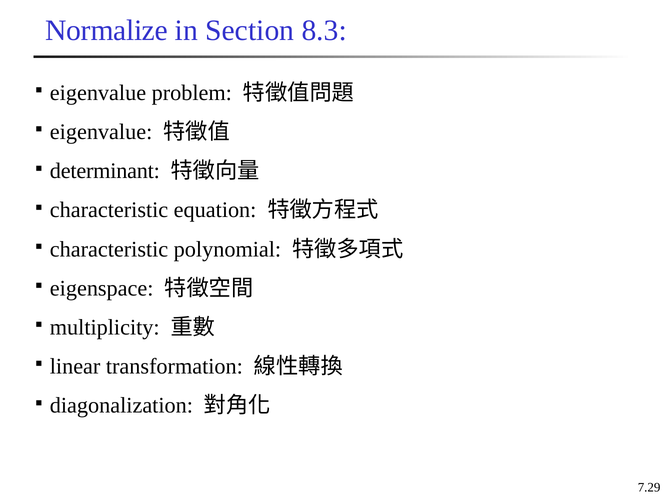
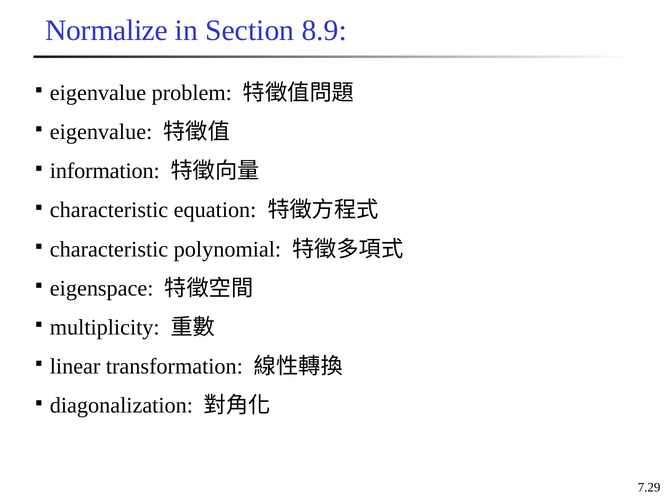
8.3: 8.3 -> 8.9 (324, 30)
determinant: determinant -> information (105, 171)
